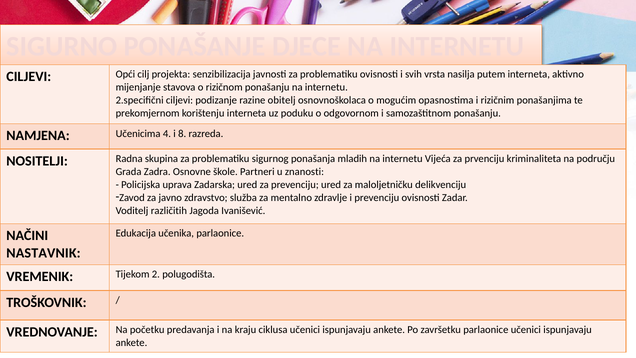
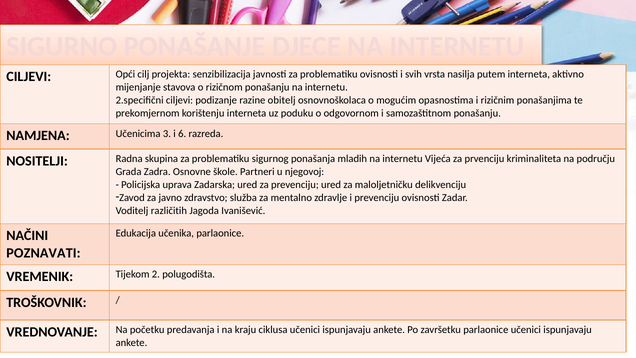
4: 4 -> 3 (167, 133)
8: 8 -> 6 (182, 133)
znanosti: znanosti -> njegovoj (304, 172)
NASTAVNIK: NASTAVNIK -> POZNAVATI (43, 253)
